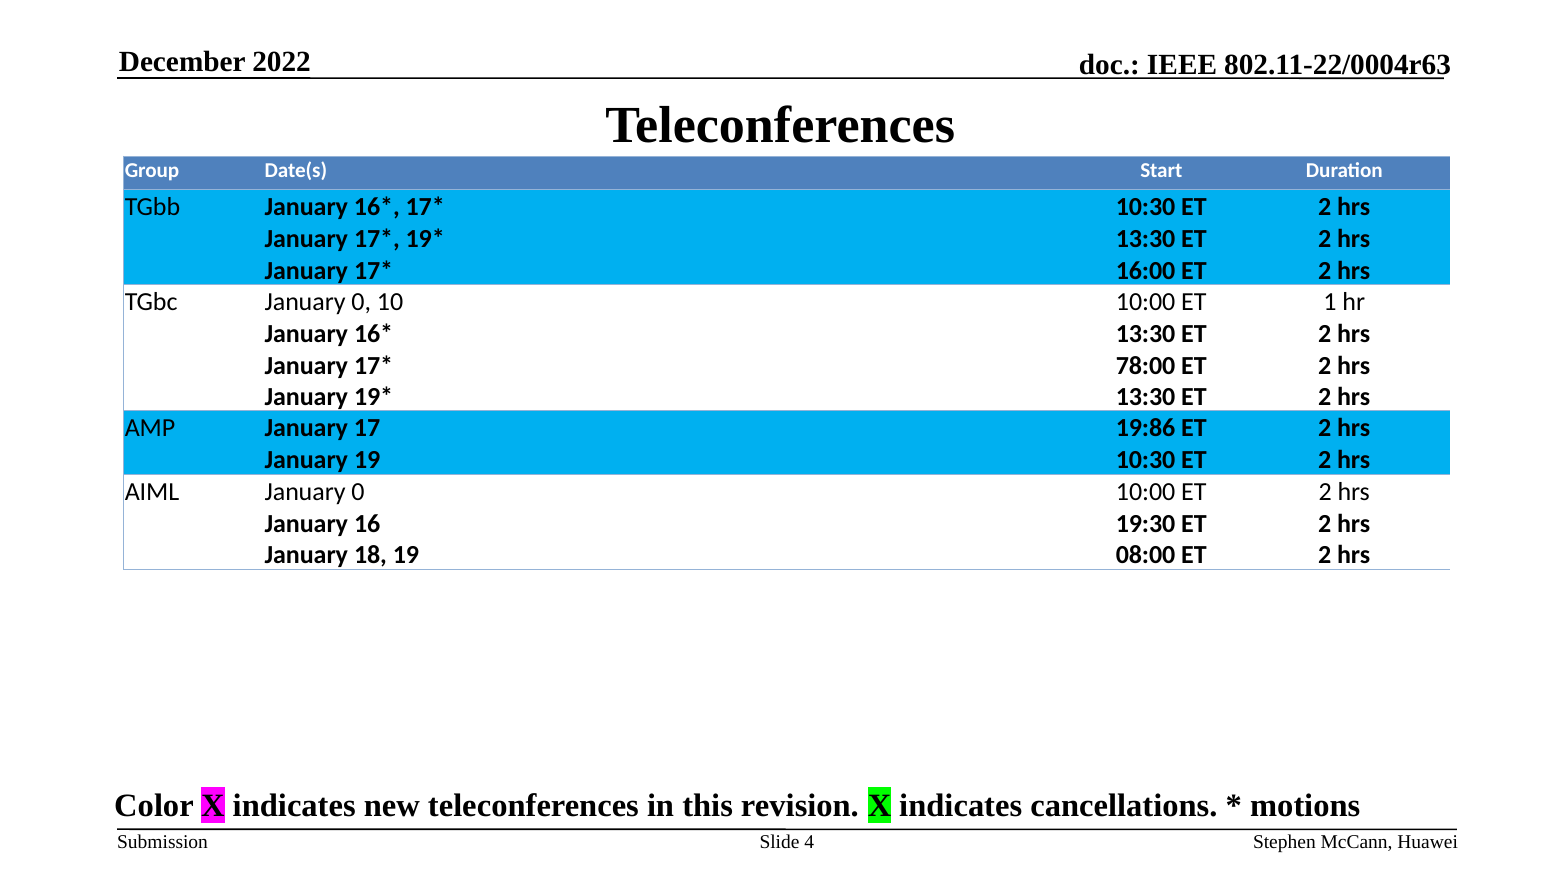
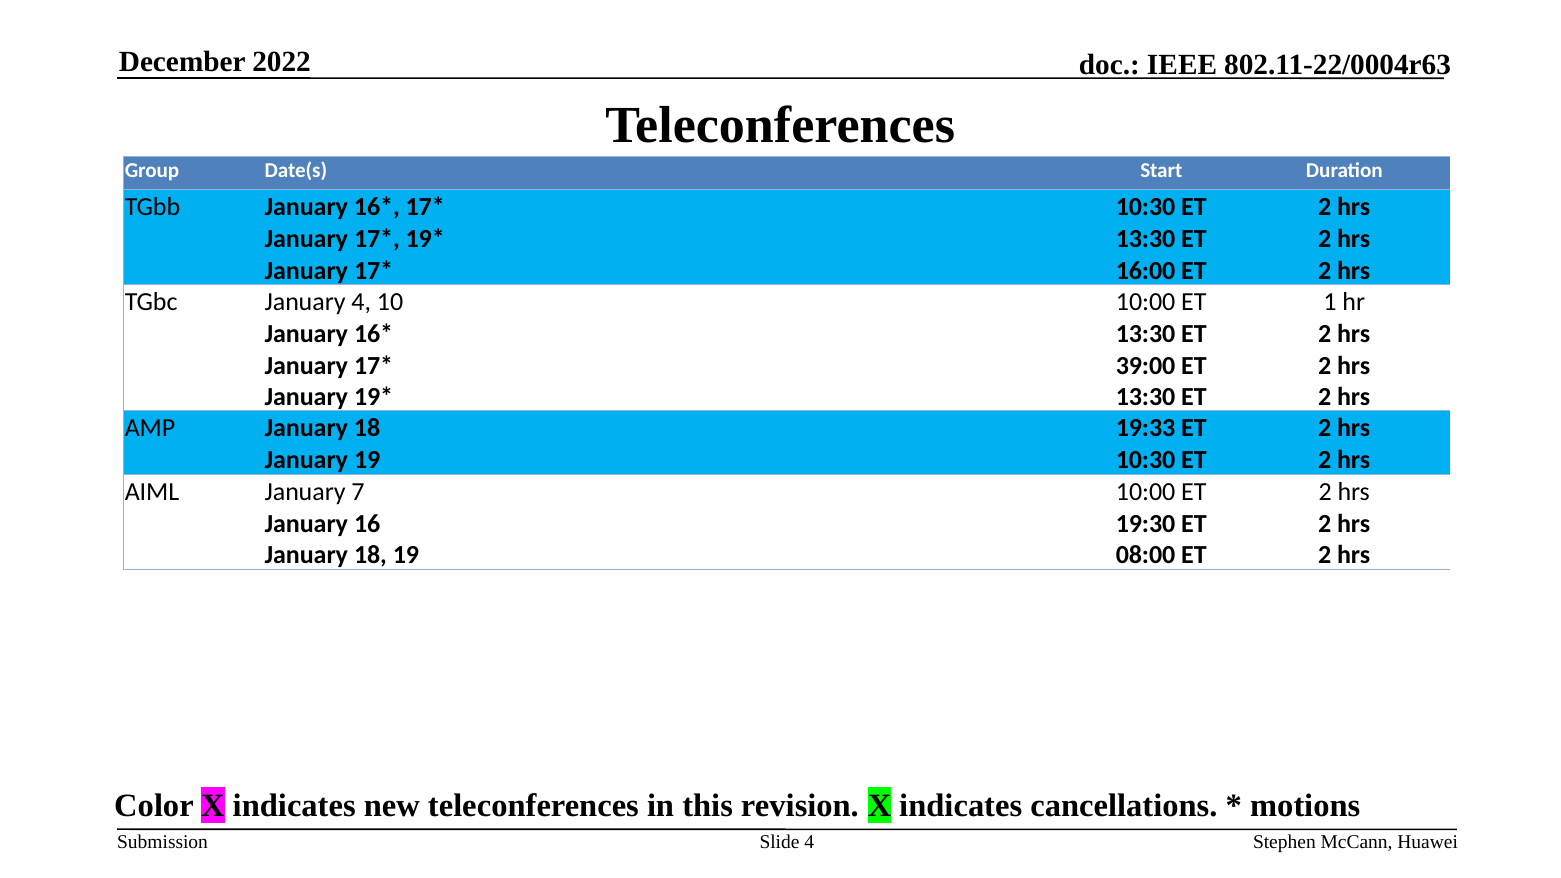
TGbc January 0: 0 -> 4 (361, 302)
78:00: 78:00 -> 39:00 (1146, 366)
AMP January 17: 17 -> 18 (367, 428)
19:86: 19:86 -> 19:33 (1146, 428)
AIML January 0: 0 -> 7 (358, 492)
